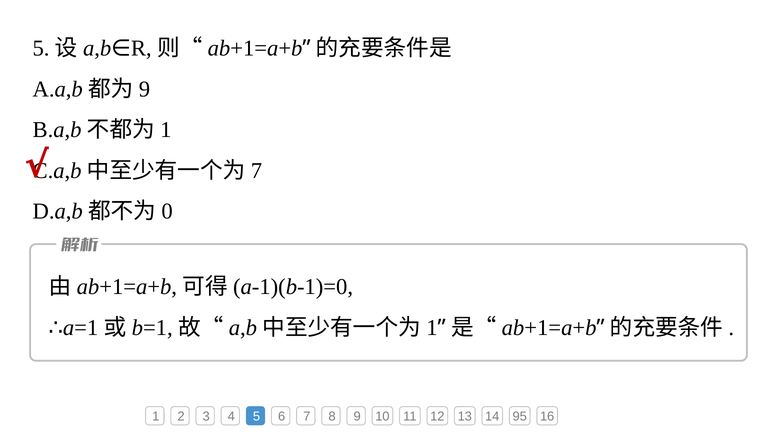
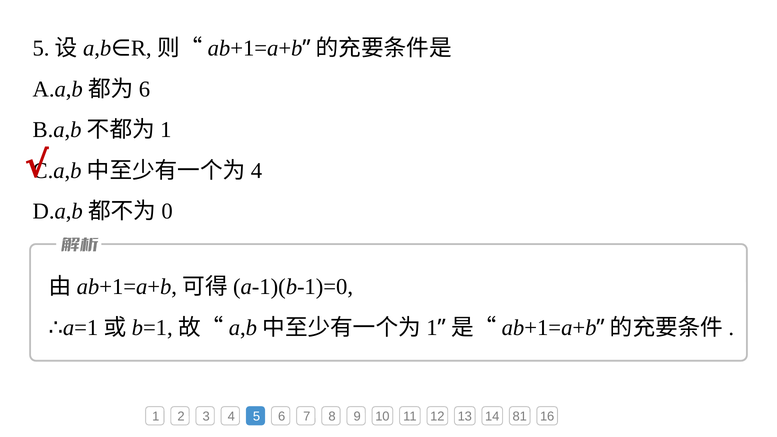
9: 9 -> 6 (145, 89)
7: 7 -> 4 (256, 171)
95: 95 -> 81 (520, 417)
